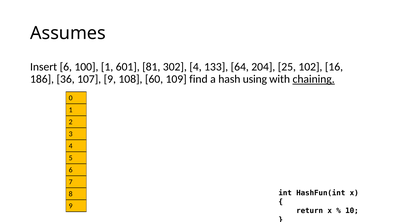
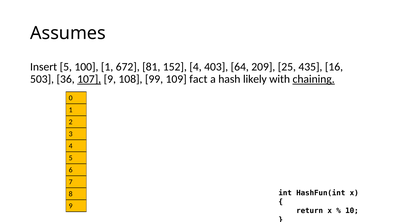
Insert 6: 6 -> 5 (66, 67)
601: 601 -> 672 (128, 67)
302: 302 -> 152 (175, 67)
133: 133 -> 403 (216, 67)
204: 204 -> 209 (263, 67)
102: 102 -> 435 (310, 67)
186: 186 -> 503 (42, 79)
107 underline: none -> present (89, 79)
60: 60 -> 99 (154, 79)
find: find -> fact (198, 79)
using: using -> likely (255, 79)
